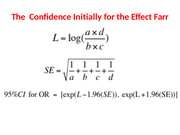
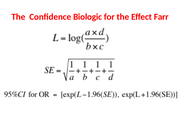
Initially: Initially -> Biologic (88, 17)
